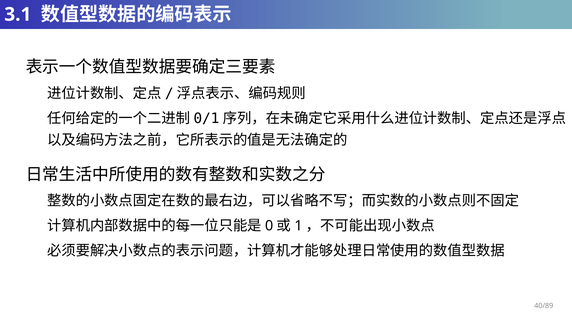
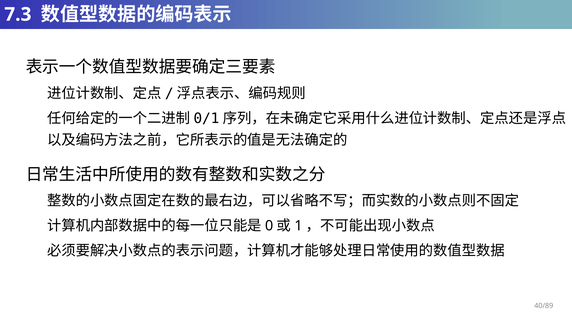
3.1: 3.1 -> 7.3 (18, 14)
